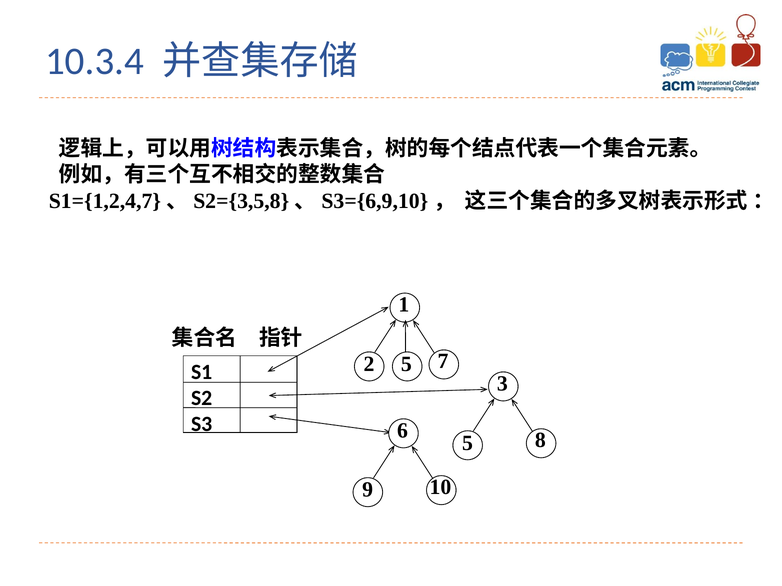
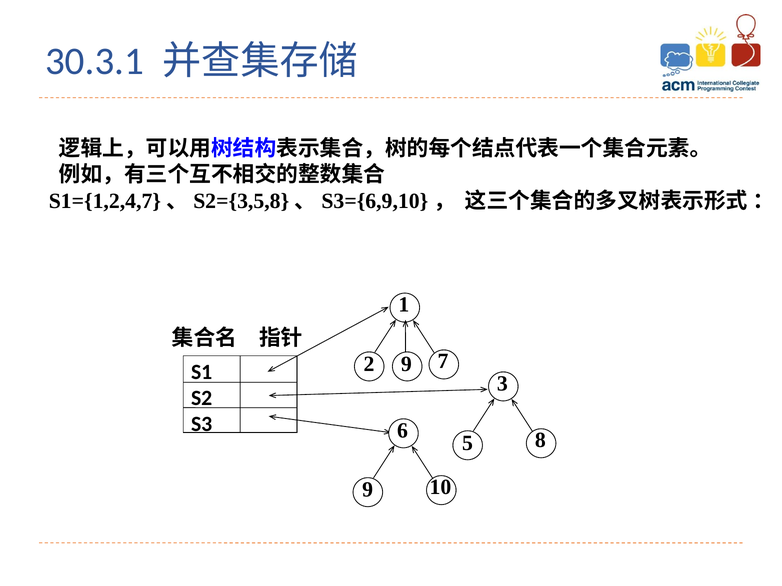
10.3.4: 10.3.4 -> 30.3.1 (95, 62)
2 5: 5 -> 9 (406, 364)
